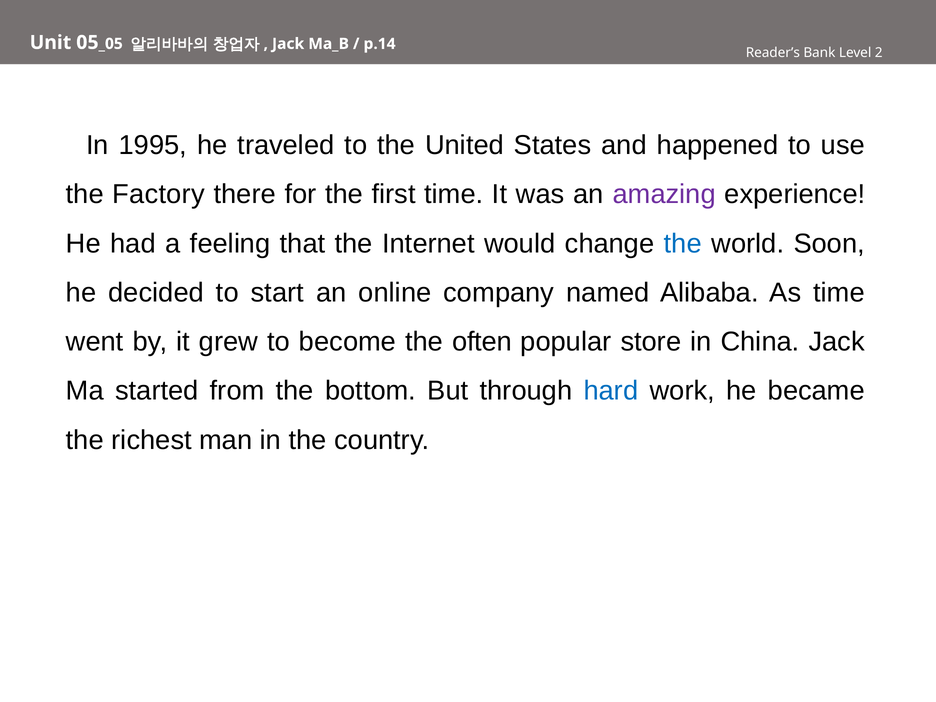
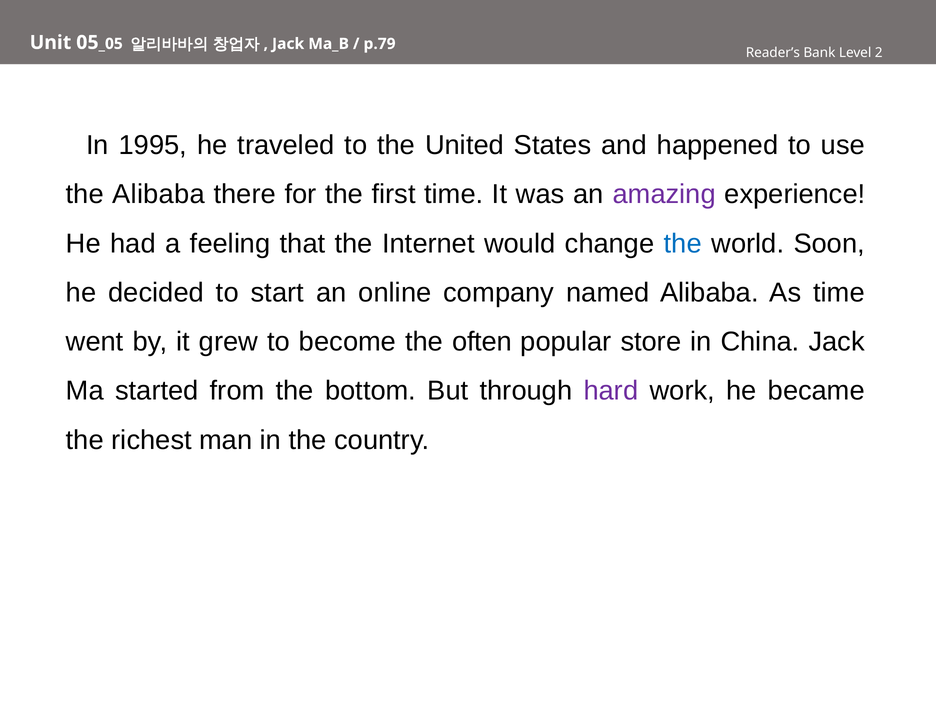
p.14: p.14 -> p.79 (380, 44)
the Factory: Factory -> Alibaba (159, 194)
hard colour: blue -> purple (611, 391)
